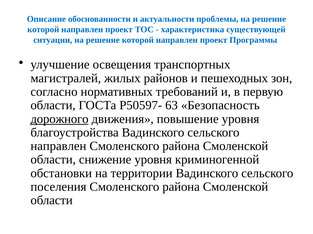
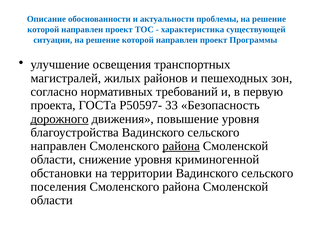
области: области -> проекта (53, 106)
63: 63 -> 33 (172, 106)
района underline: none -> present (181, 146)
